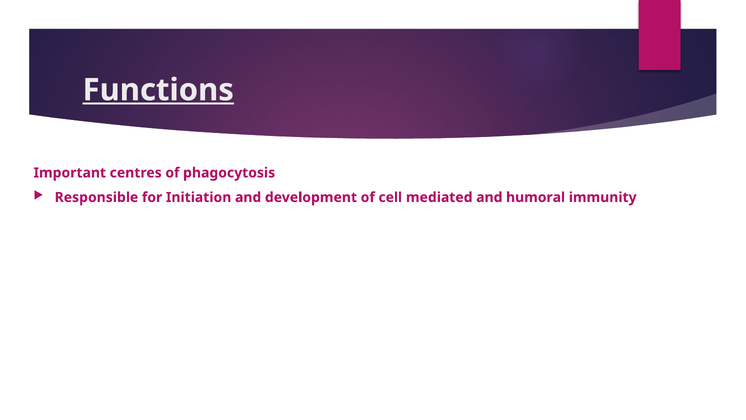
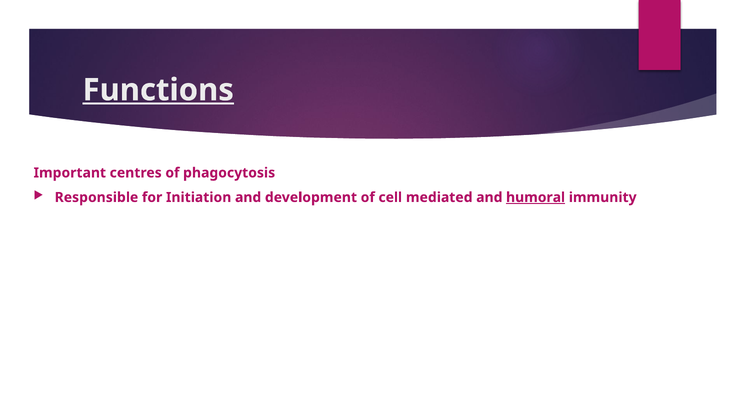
humoral underline: none -> present (536, 197)
